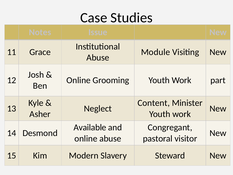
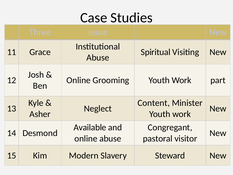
Notes: Notes -> Three (40, 32)
Module: Module -> Spiritual (156, 52)
